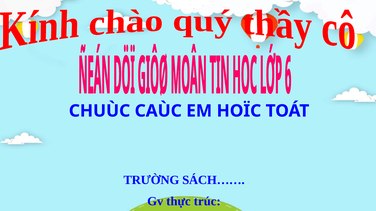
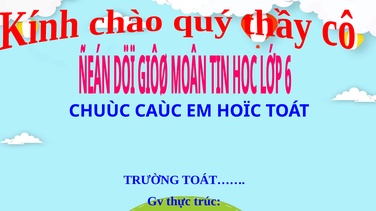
SÁCH……: SÁCH…… -> TOÁT…… (214, 180)
